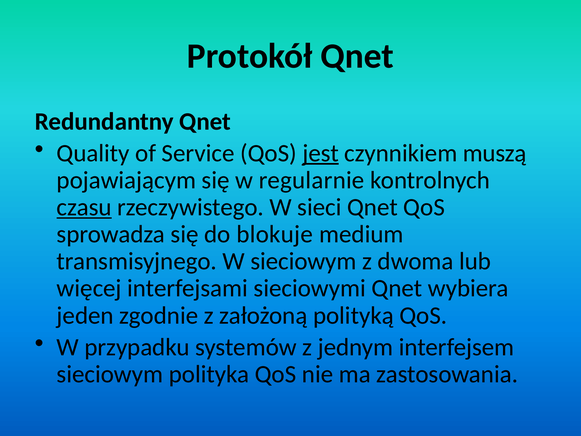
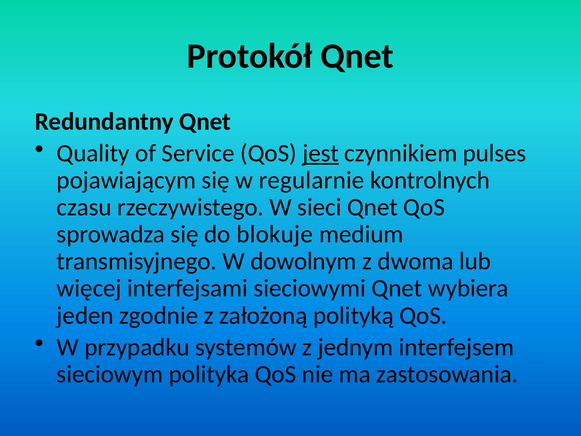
muszą: muszą -> pulses (495, 153)
czasu underline: present -> none (84, 207)
W sieciowym: sieciowym -> dowolnym (304, 261)
